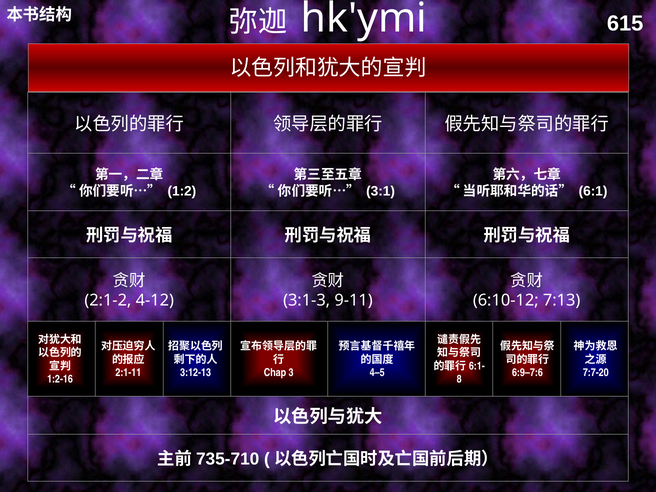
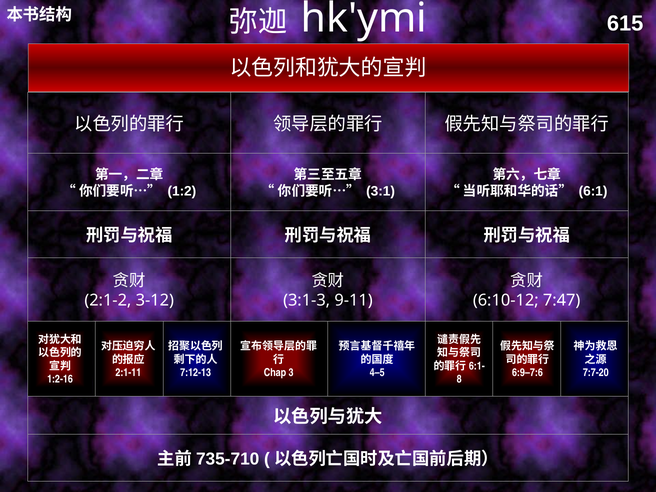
4-12: 4-12 -> 3-12 (155, 301)
7:13: 7:13 -> 7:47 (562, 301)
3:12-13: 3:12-13 -> 7:12-13 (196, 373)
